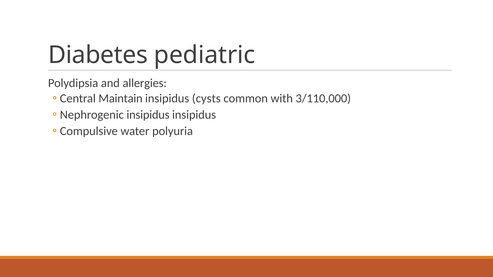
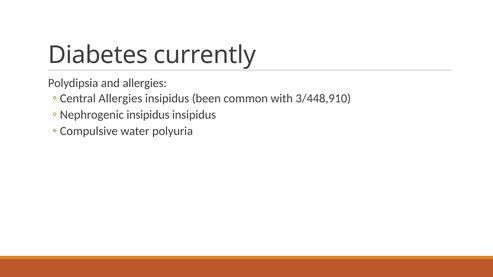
pediatric: pediatric -> currently (205, 55)
Maintain: Maintain -> Allergies (120, 98)
cysts: cysts -> been (206, 98)
3/110,000: 3/110,000 -> 3/448,910 (323, 98)
